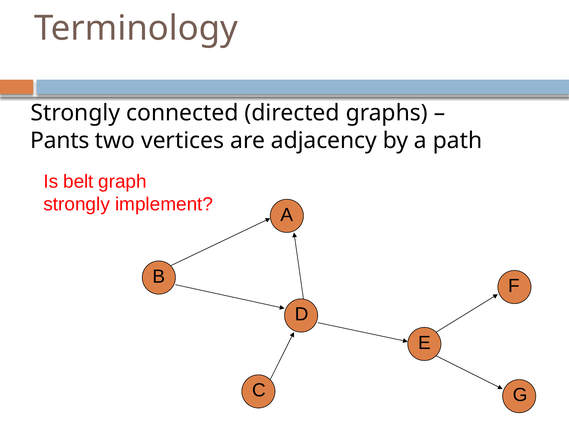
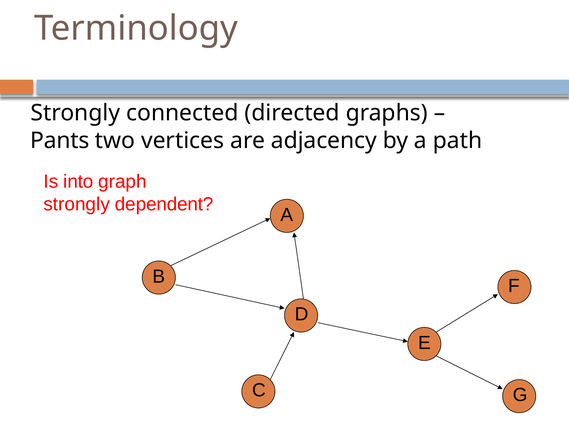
belt: belt -> into (78, 181)
implement: implement -> dependent (164, 204)
